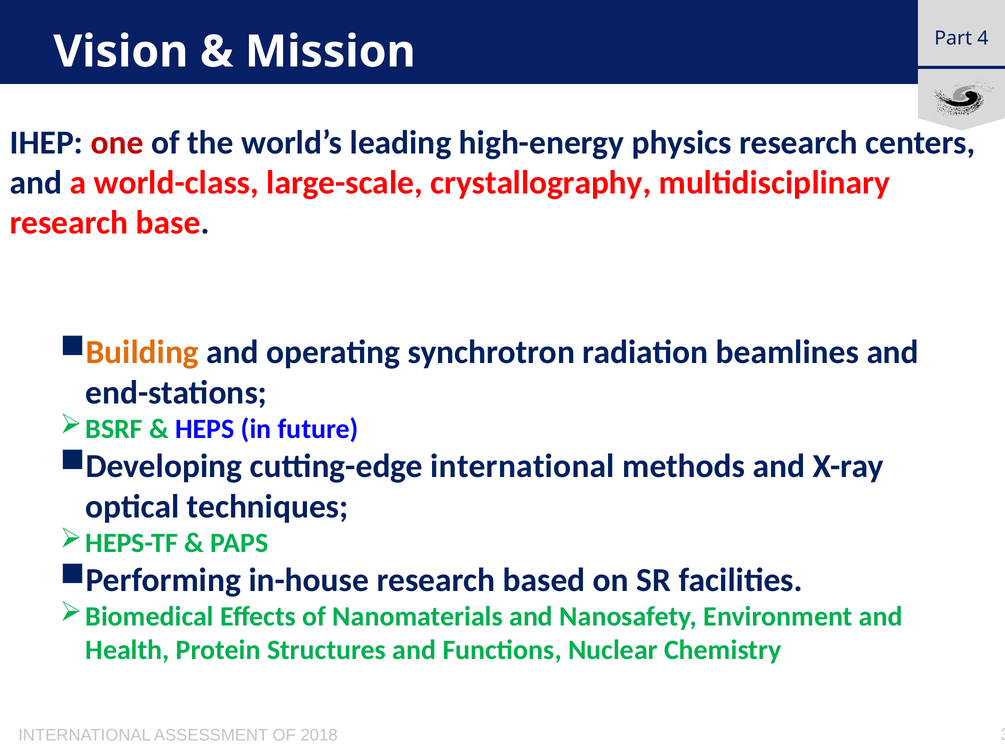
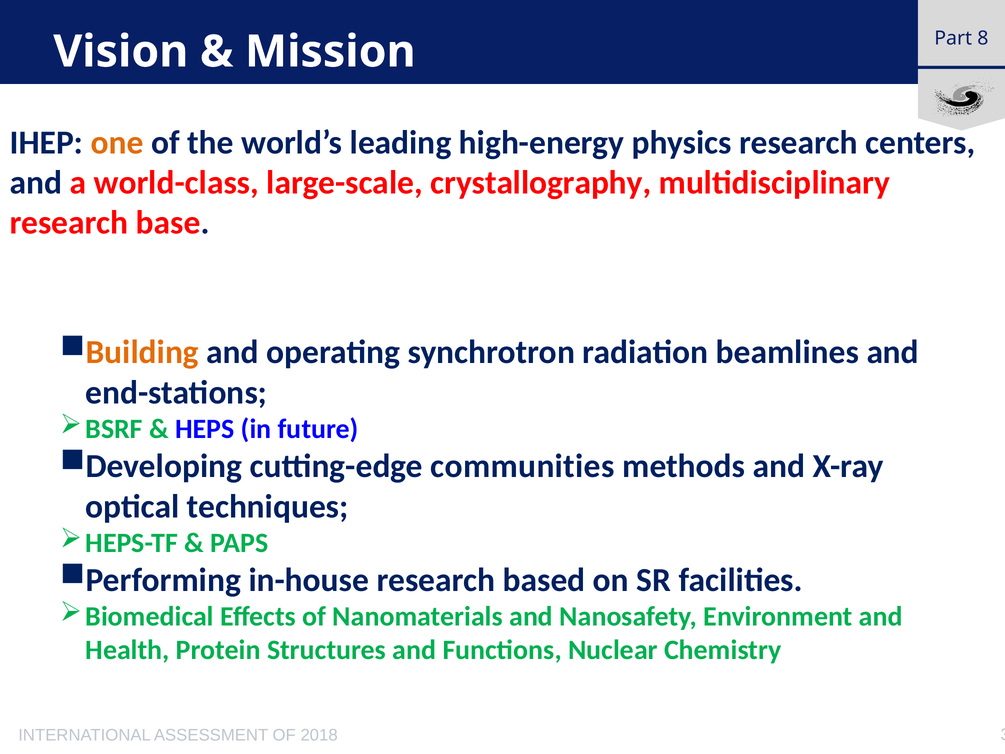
4: 4 -> 8 (983, 38)
one colour: red -> orange (117, 142)
cutting-edge international: international -> communities (522, 466)
